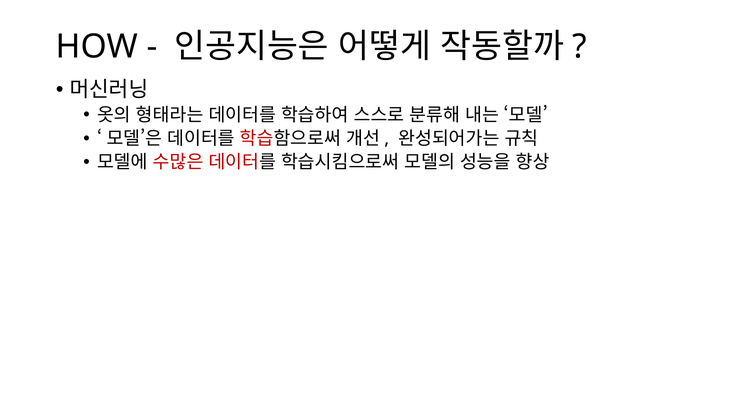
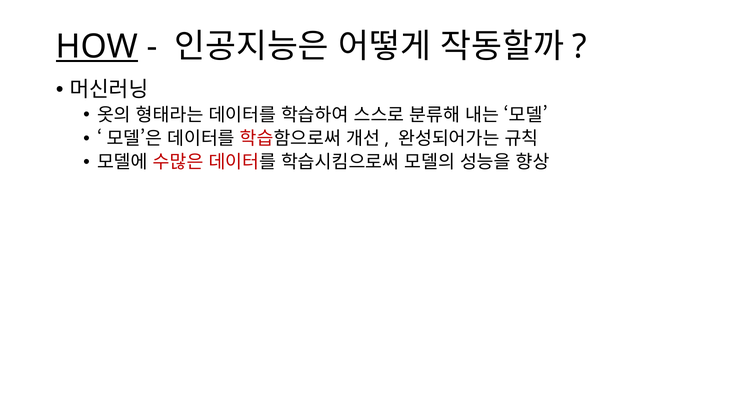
HOW underline: none -> present (97, 47)
